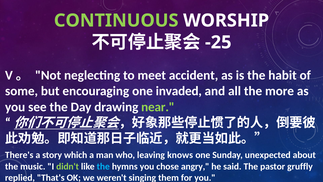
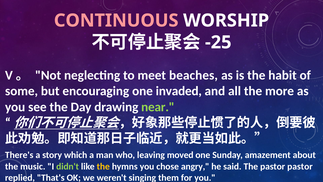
CONTINUOUS colour: light green -> pink (116, 20)
accident: accident -> beaches (193, 75)
knows: knows -> moved (180, 155)
unexpected: unexpected -> amazement (268, 155)
the colour: light blue -> yellow (103, 166)
pastor gruffly: gruffly -> pastor (300, 166)
